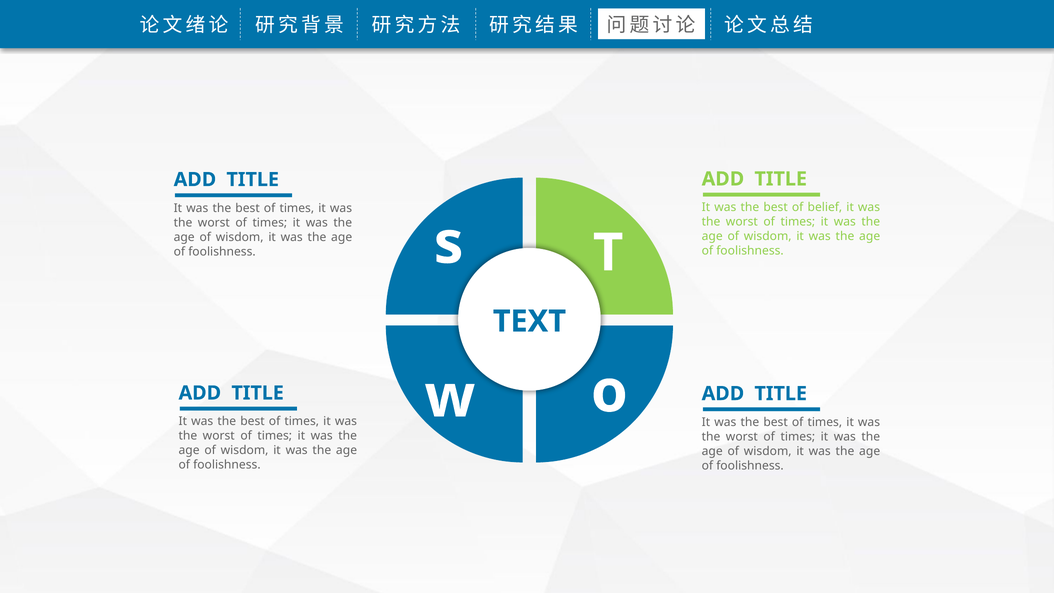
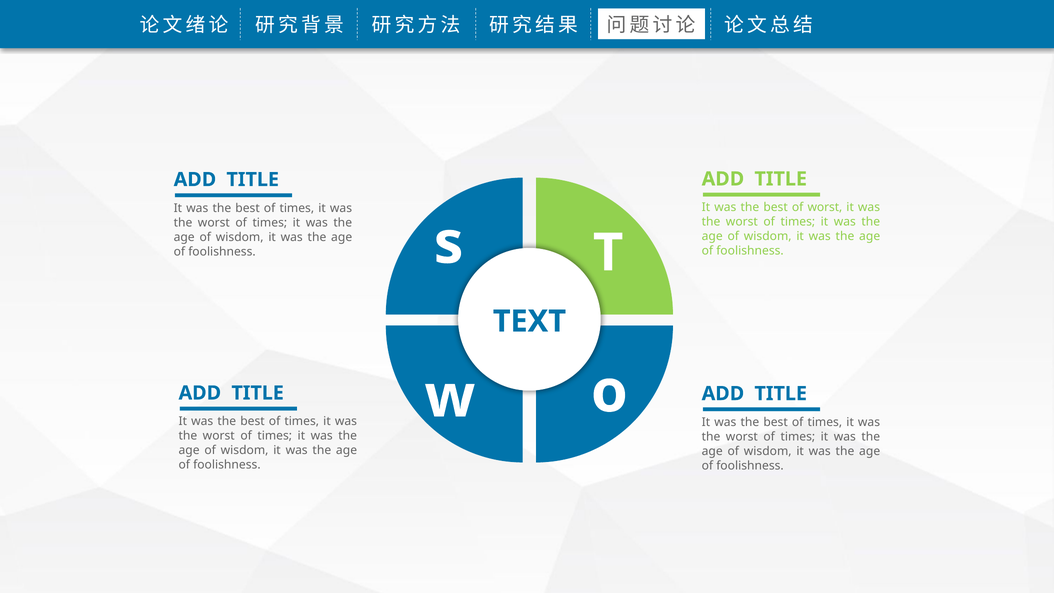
of belief: belief -> worst (825, 207)
